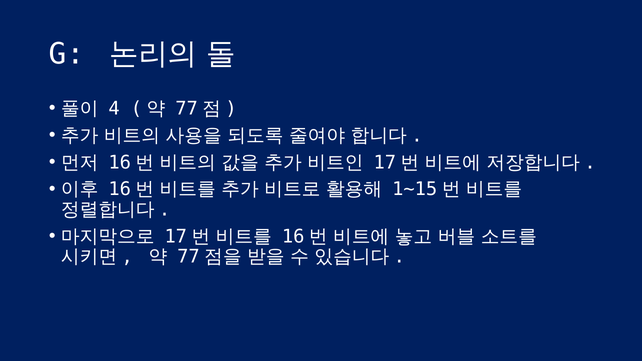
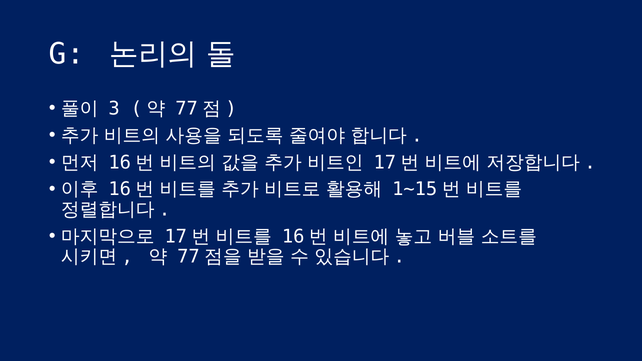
4: 4 -> 3 (114, 109)
